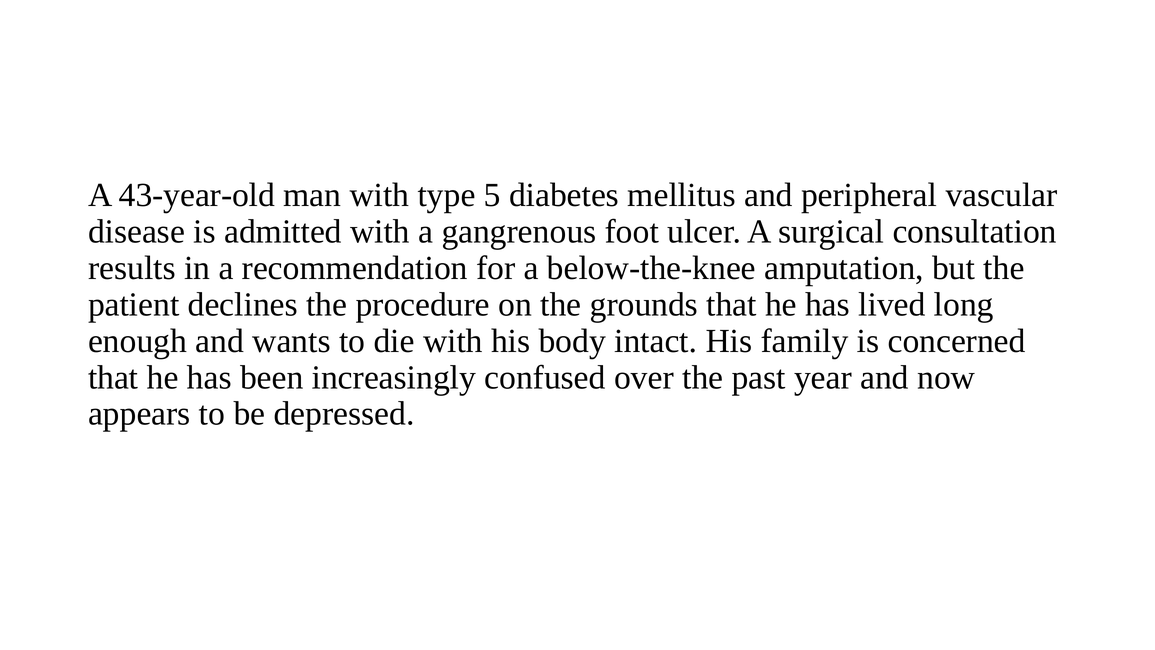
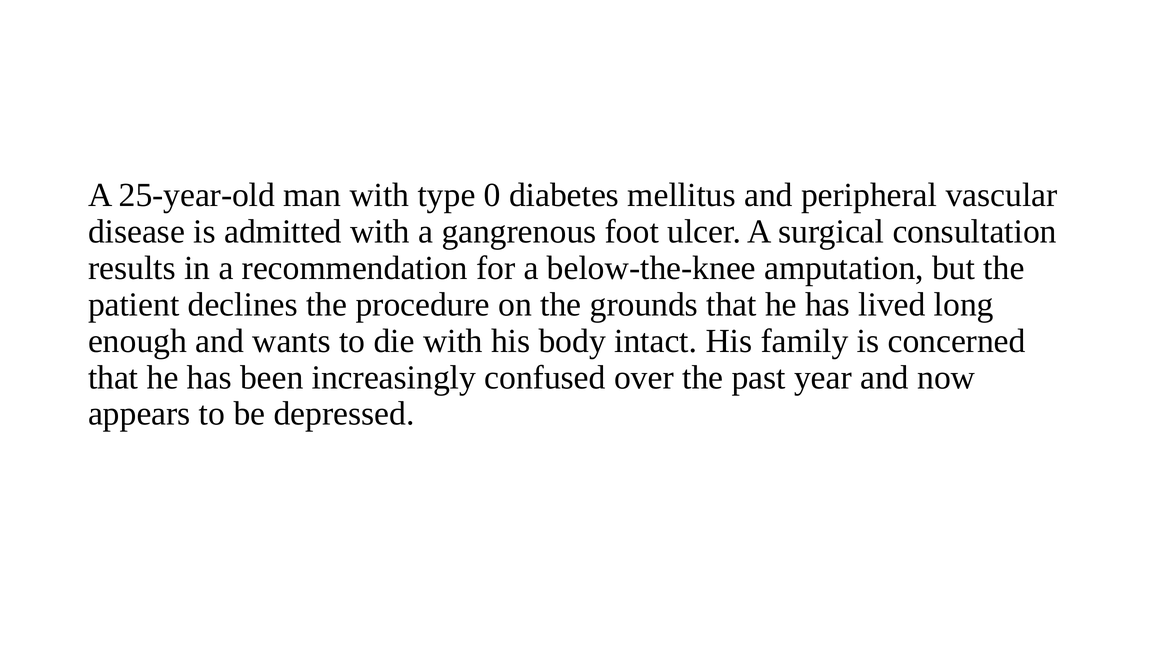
43-year-old: 43-year-old -> 25-year-old (197, 195)
5: 5 -> 0 (492, 195)
